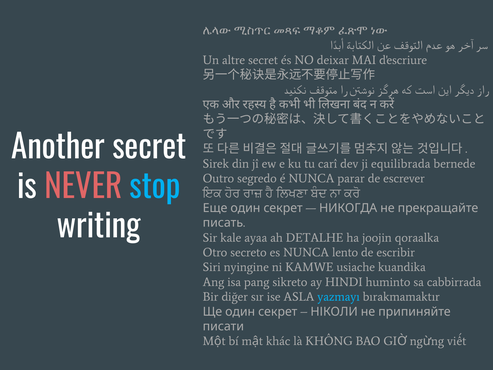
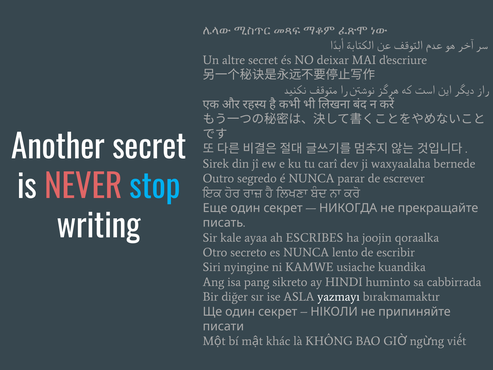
equilibrada: equilibrada -> waxyaalaha (401, 164)
DETALHE: DETALHE -> ESCRIBES (315, 237)
yazmayı colour: light blue -> white (339, 297)
